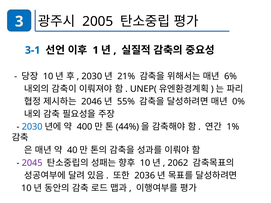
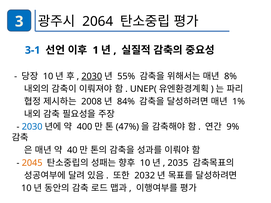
2005: 2005 -> 2064 (98, 21)
2030 underline: none -> present (92, 76)
21%: 21% -> 55% (126, 76)
6%: 6% -> 8% (231, 76)
2046: 2046 -> 2008 (92, 102)
55%: 55% -> 84% (126, 102)
0%: 0% -> 1% (239, 102)
44%: 44% -> 47% (127, 127)
1%: 1% -> 9% (233, 127)
2045 colour: purple -> orange (32, 163)
2062: 2062 -> 2035 (178, 163)
2036: 2036 -> 2032 (145, 176)
